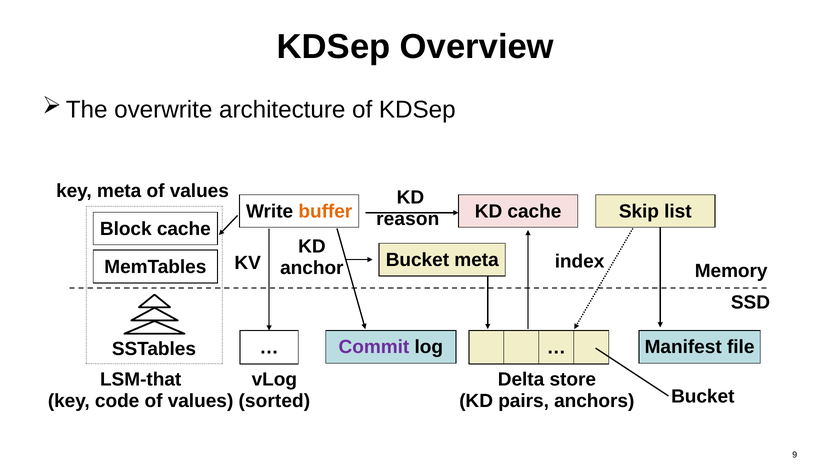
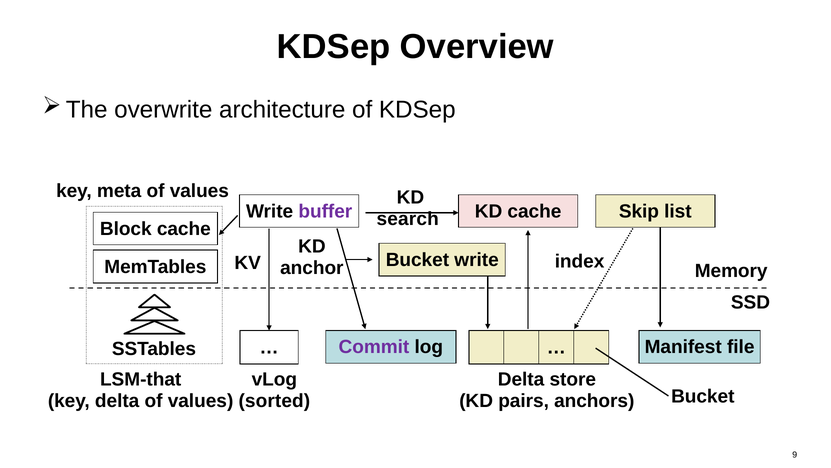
buffer colour: orange -> purple (325, 211)
reason: reason -> search (408, 219)
Bucket meta: meta -> write (477, 260)
key code: code -> delta (117, 400)
